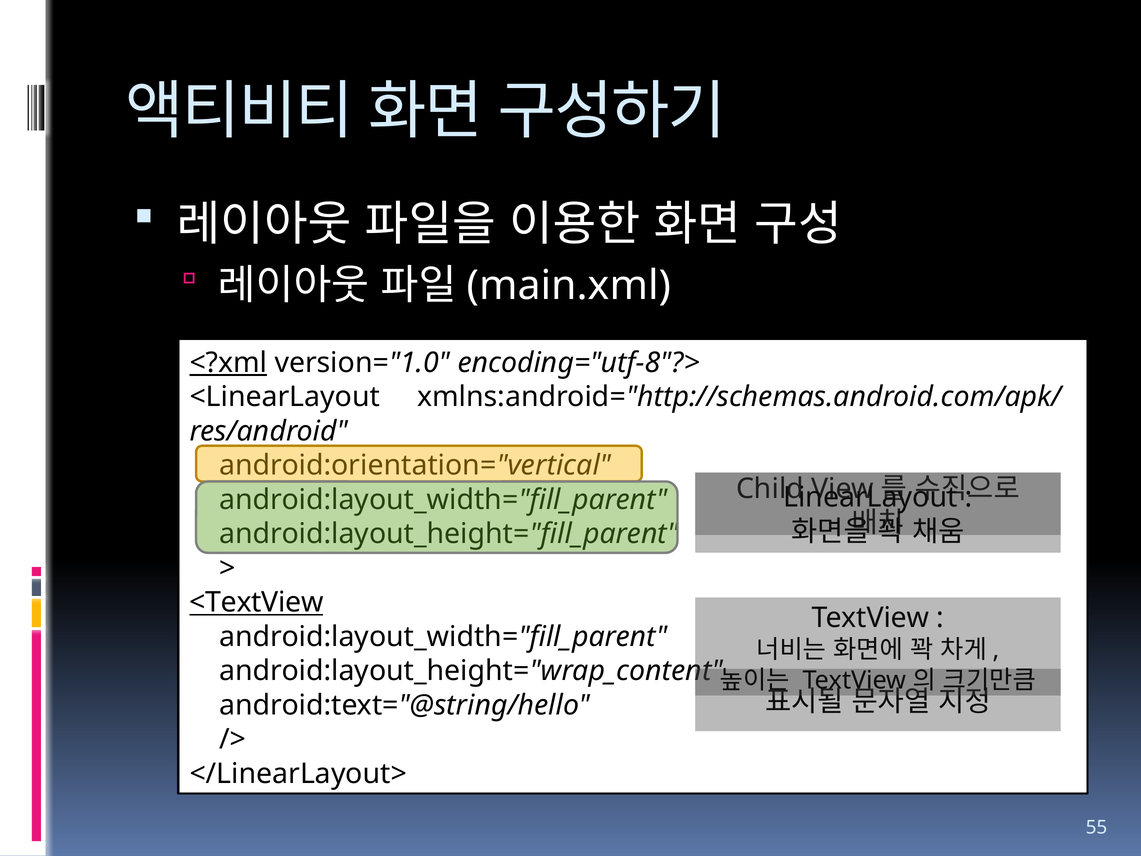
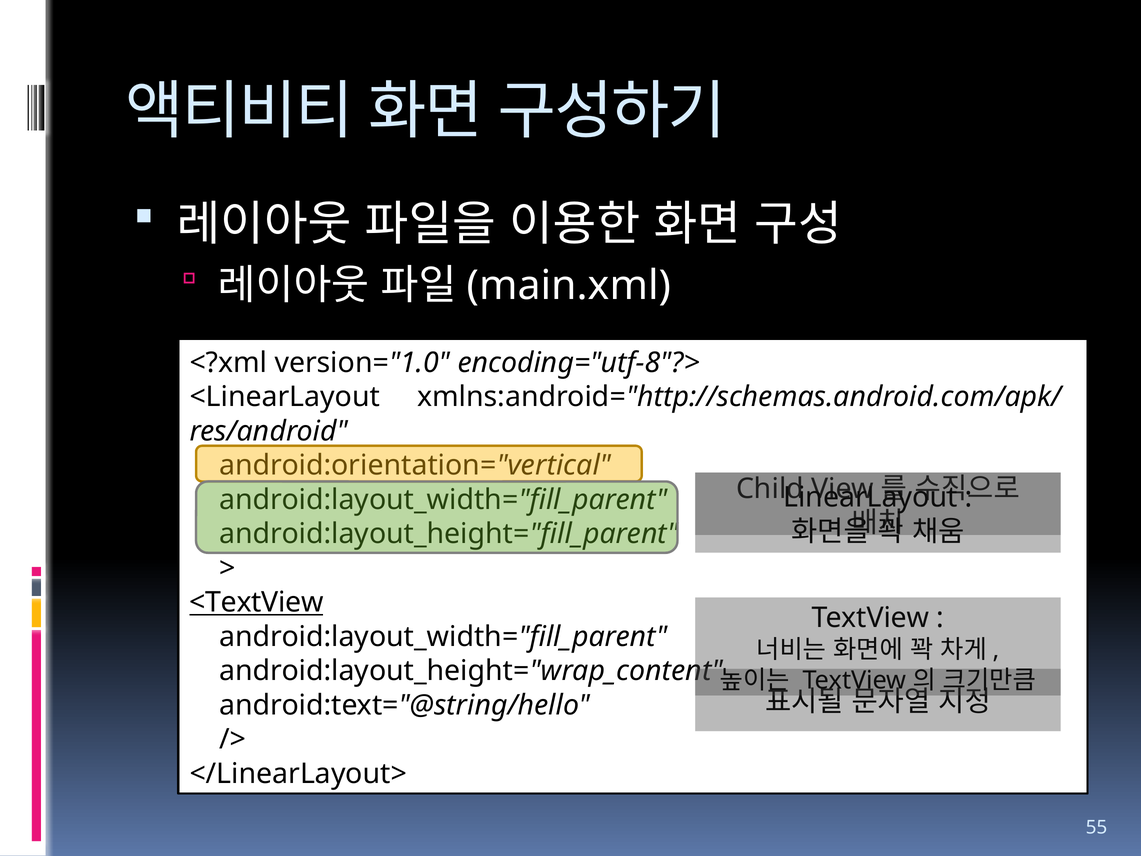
<?xml underline: present -> none (228, 363)
